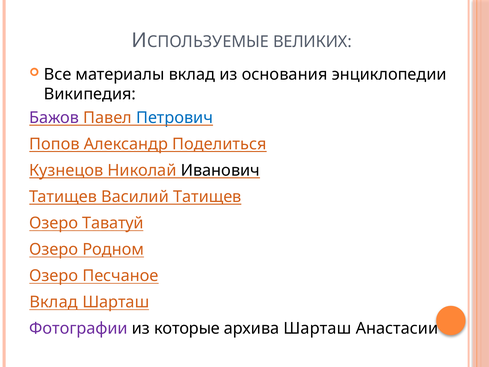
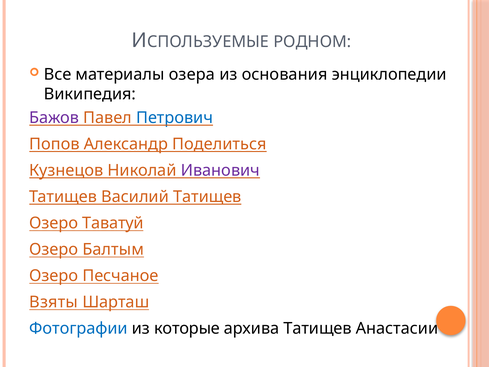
ВЕЛИКИХ: ВЕЛИКИХ -> РОДНОМ (312, 42)
материалы вклад: вклад -> озера (192, 74)
Иванович colour: black -> purple (220, 170)
Родном: Родном -> Балтым (113, 249)
Вклад: Вклад -> Взяты (54, 302)
Фотографии colour: purple -> blue (78, 328)
архива Шарташ: Шарташ -> Татищев (318, 328)
